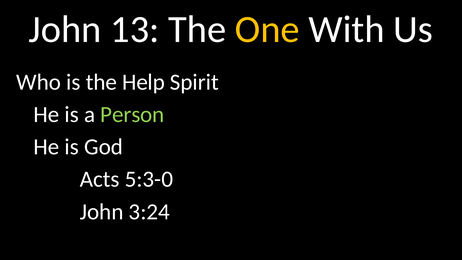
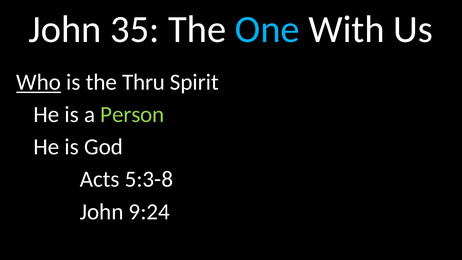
13: 13 -> 35 (135, 30)
One colour: yellow -> light blue (267, 30)
Who underline: none -> present (39, 82)
Help: Help -> Thru (144, 82)
5:3-0: 5:3-0 -> 5:3-8 (149, 179)
3:24: 3:24 -> 9:24 (149, 212)
